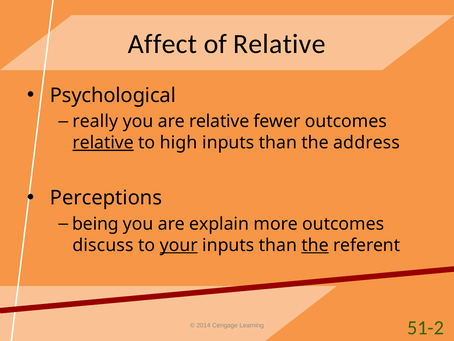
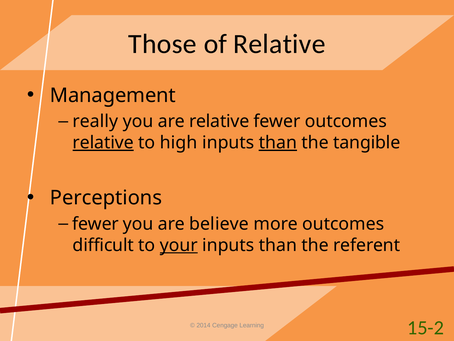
Affect: Affect -> Those (163, 44)
Psychological: Psychological -> Management (113, 95)
than underline: none -> present (278, 143)
address: address -> tangible (367, 143)
being: being -> fewer (96, 224)
explain: explain -> believe (219, 224)
discuss: discuss -> difficult (103, 245)
the underline: present -> none (315, 245)
51-2: 51-2 -> 15-2 (426, 327)
